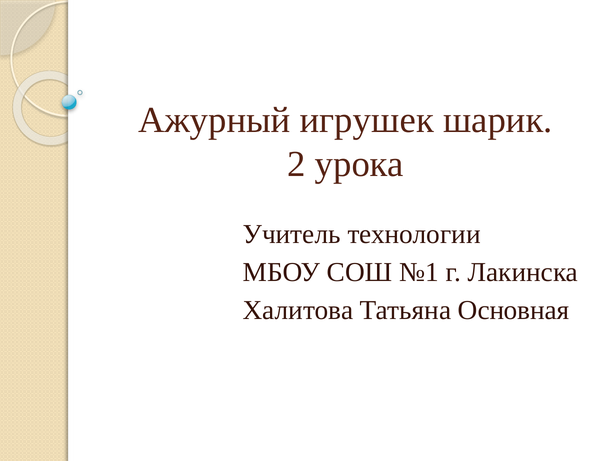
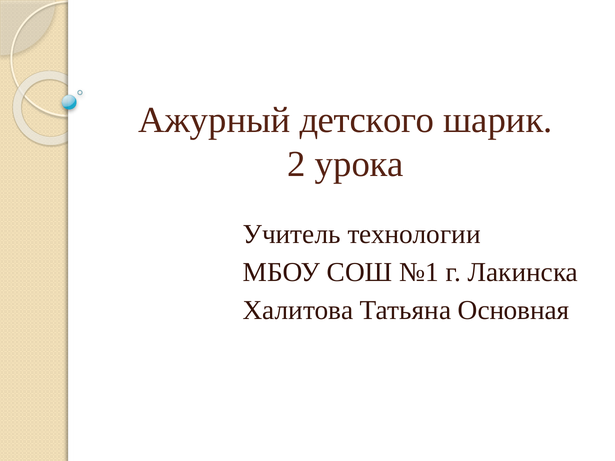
игрушек: игрушек -> детского (367, 120)
